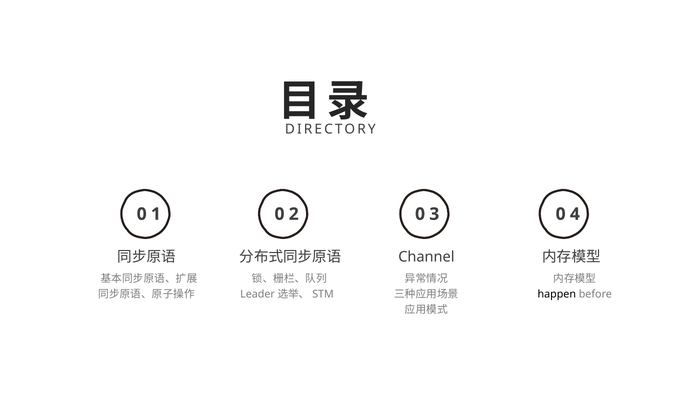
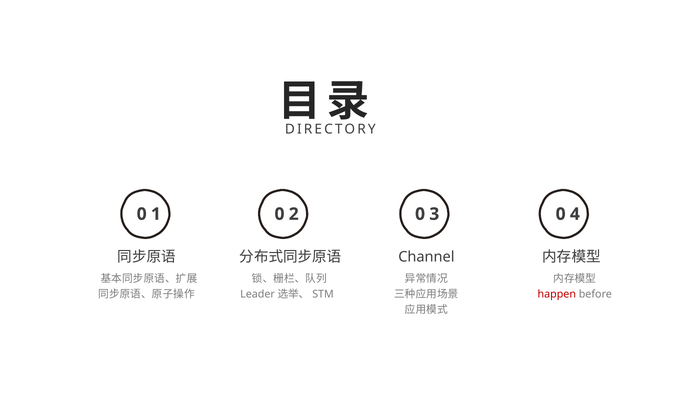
happen colour: black -> red (557, 294)
